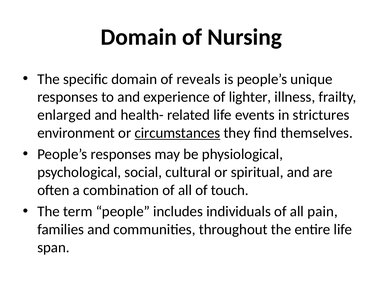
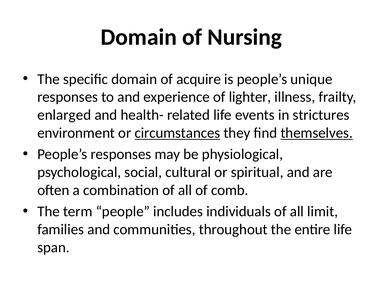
reveals: reveals -> acquire (199, 79)
themselves underline: none -> present (317, 133)
touch: touch -> comb (230, 190)
pain: pain -> limit (323, 211)
